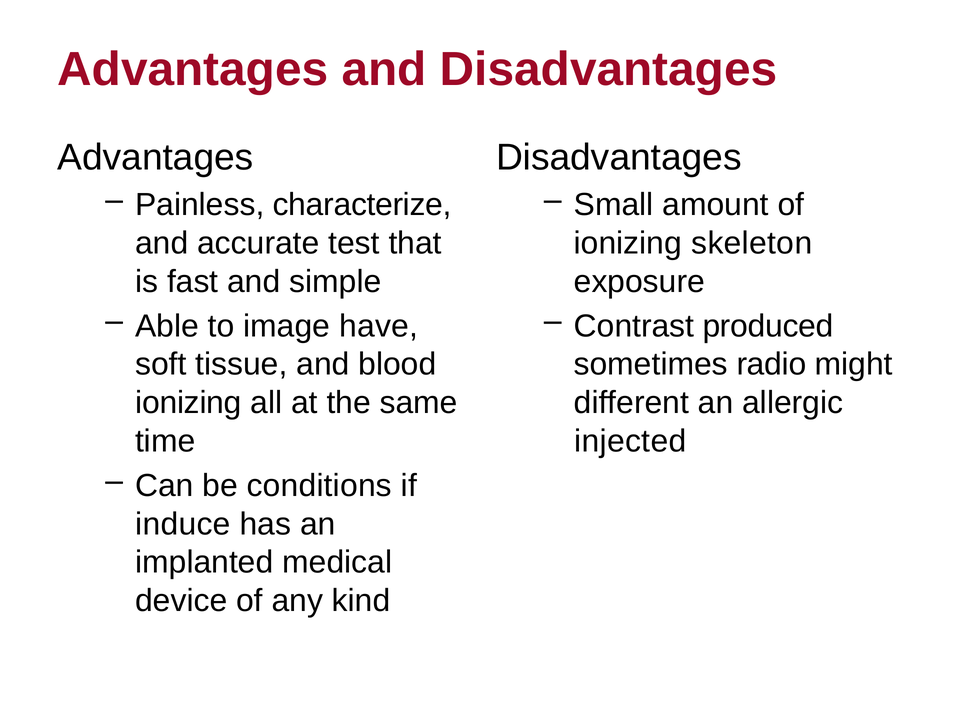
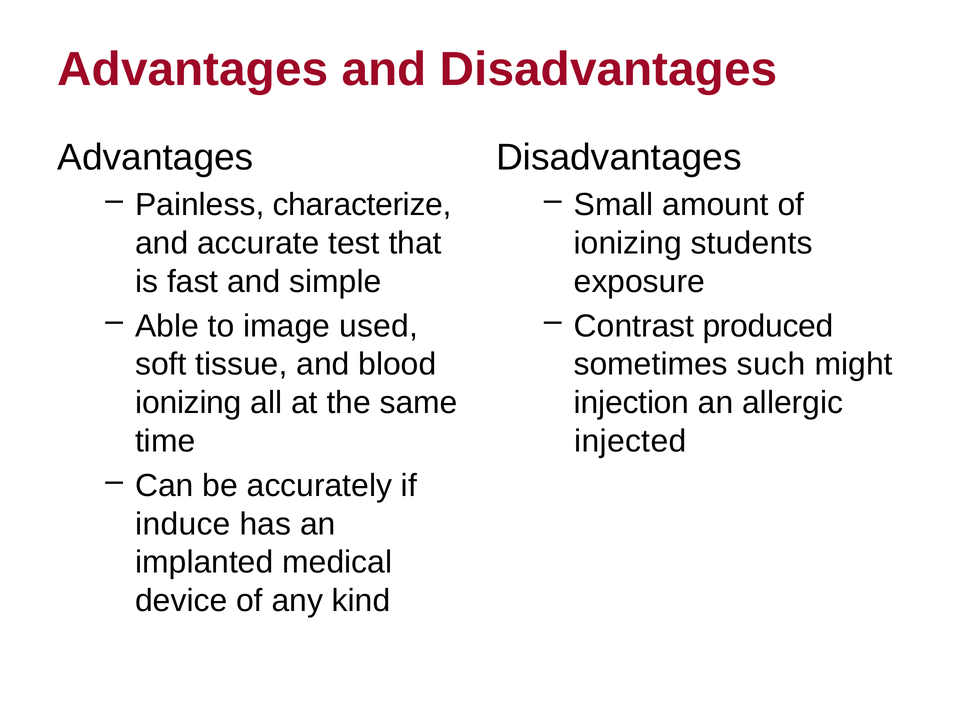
skeleton: skeleton -> students (752, 243)
have: have -> used (379, 326)
radio: radio -> such (771, 364)
different: different -> injection (632, 403)
conditions: conditions -> accurately (319, 486)
